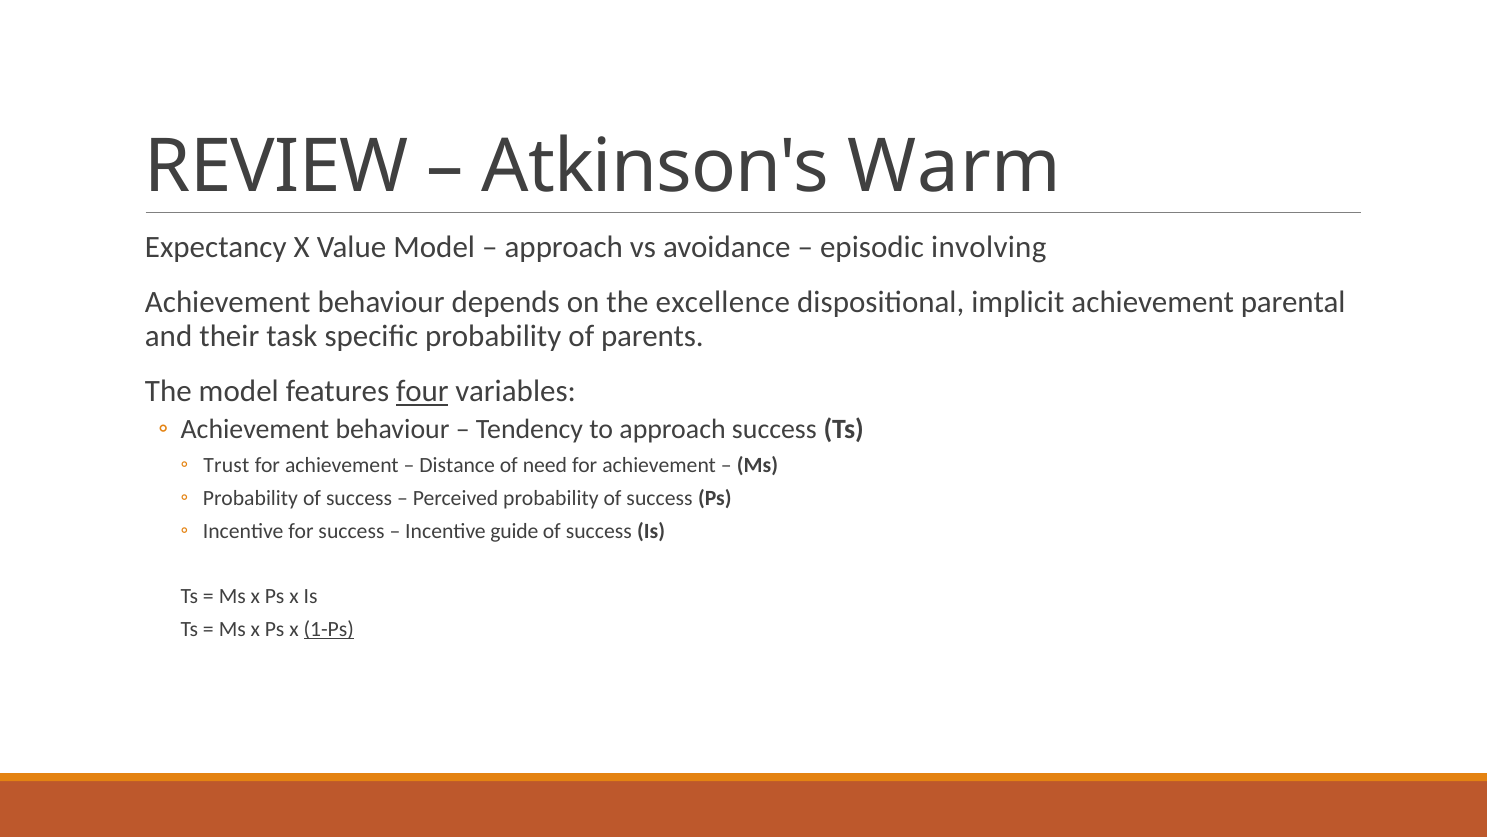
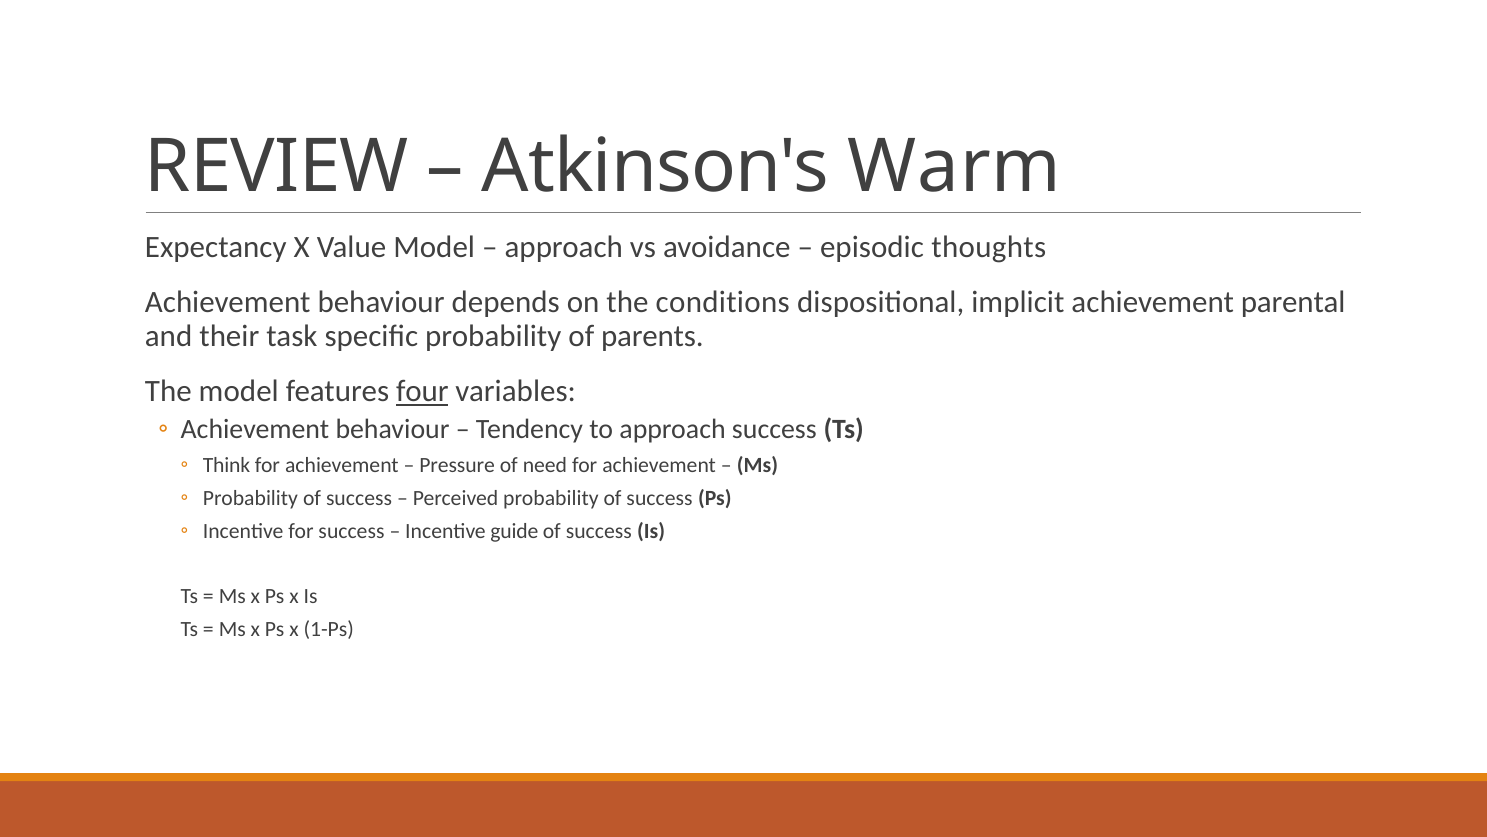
involving: involving -> thoughts (989, 247)
excellence: excellence -> conditions (723, 302)
Trust: Trust -> Think (227, 465)
Distance: Distance -> Pressure (457, 465)
1-Ps underline: present -> none (329, 629)
